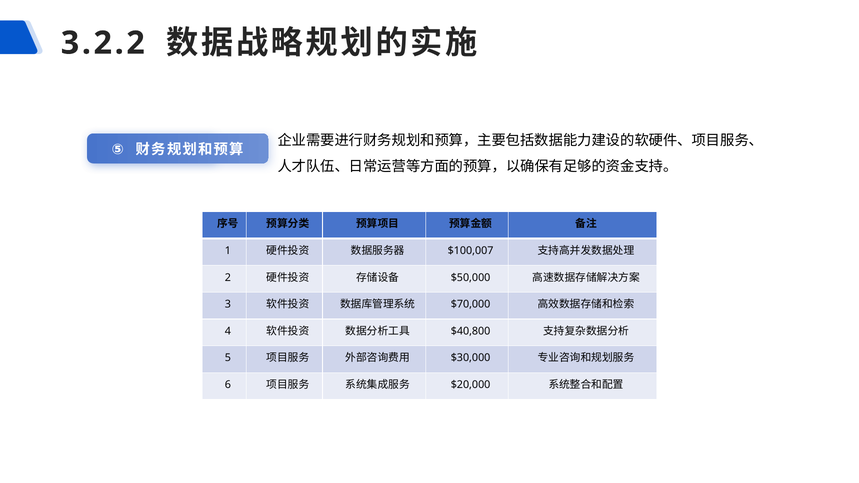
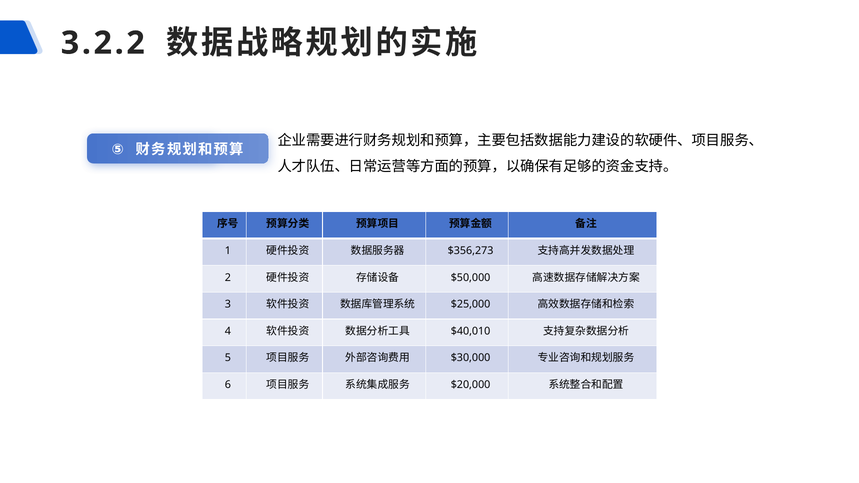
$100,007: $100,007 -> $356,273 (471, 251)
$70,000: $70,000 -> $25,000 (471, 304)
$40,800: $40,800 -> $40,010 (471, 331)
